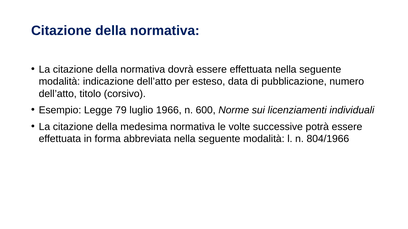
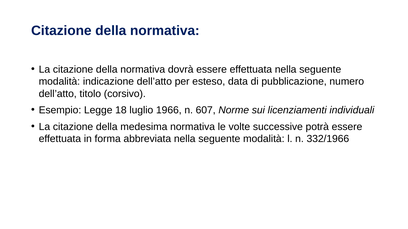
79: 79 -> 18 (121, 110)
600: 600 -> 607 (206, 110)
804/1966: 804/1966 -> 332/1966 (328, 139)
